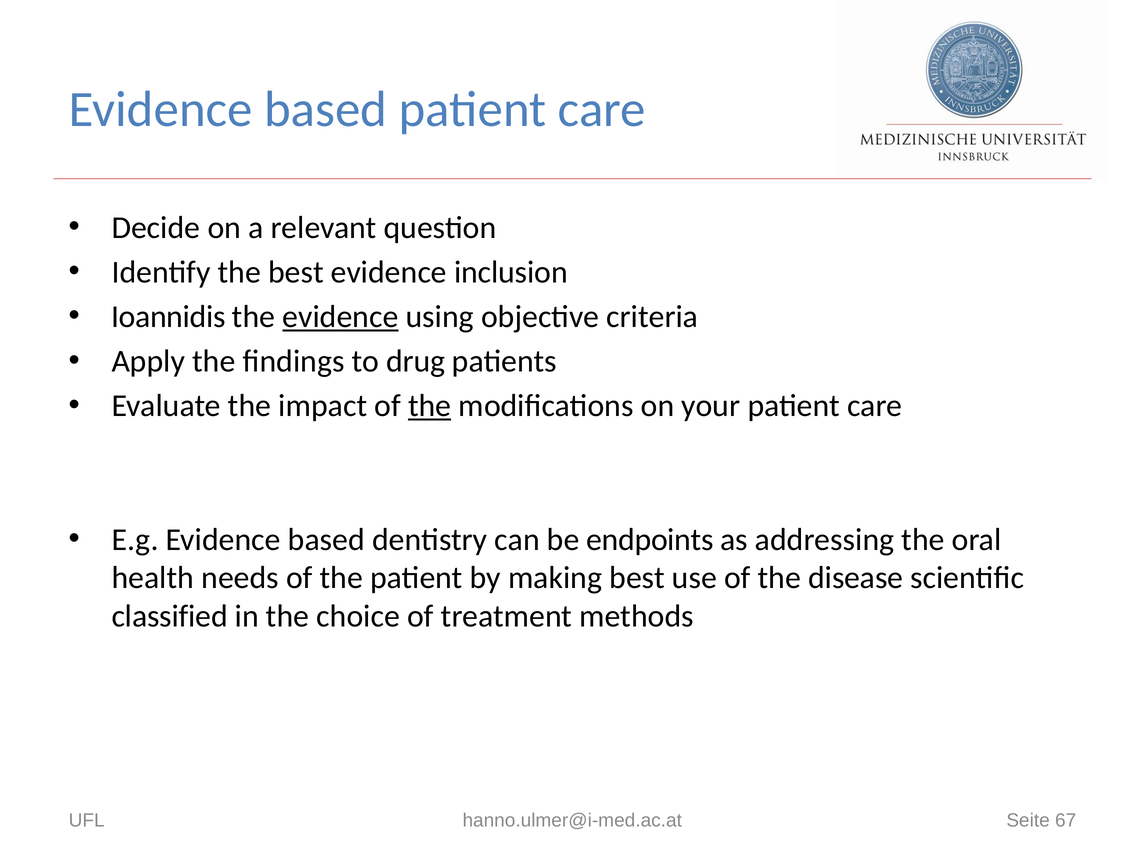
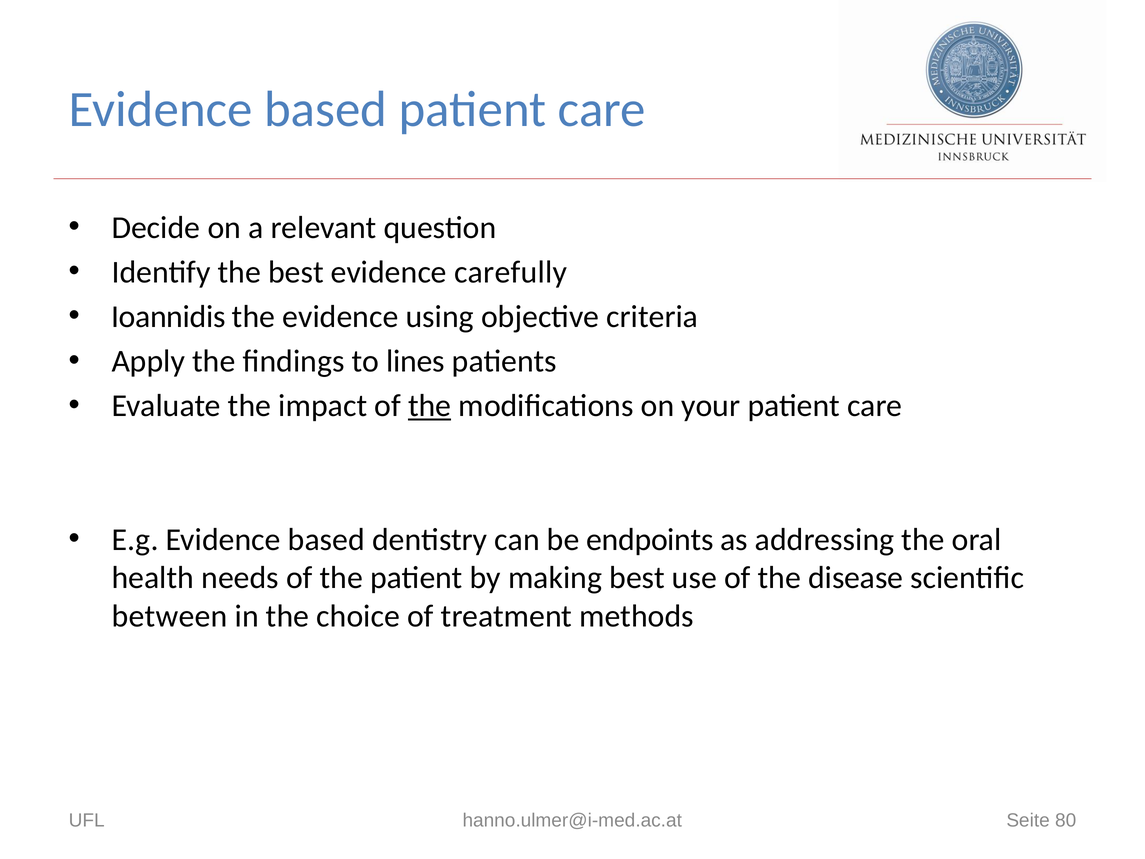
inclusion: inclusion -> carefully (511, 272)
evidence underline: present -> none (340, 317)
drug: drug -> lines (416, 361)
classified: classified -> between (170, 616)
67: 67 -> 80 (1066, 820)
